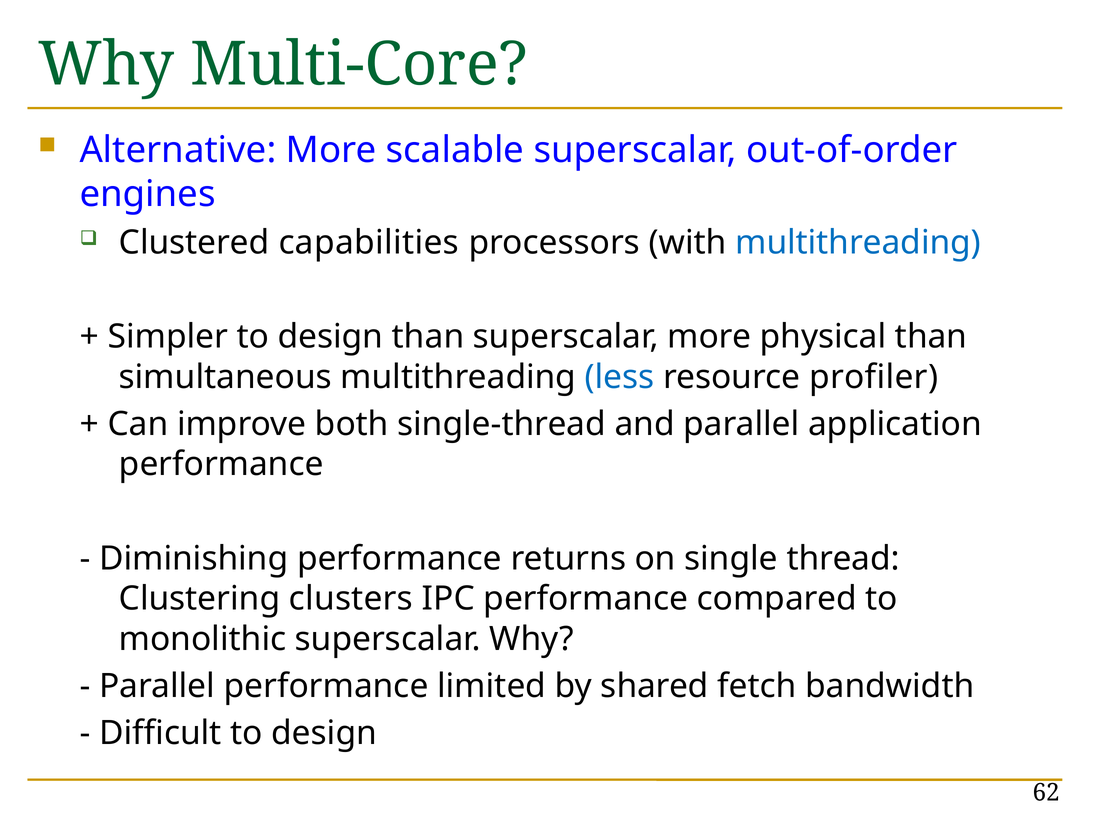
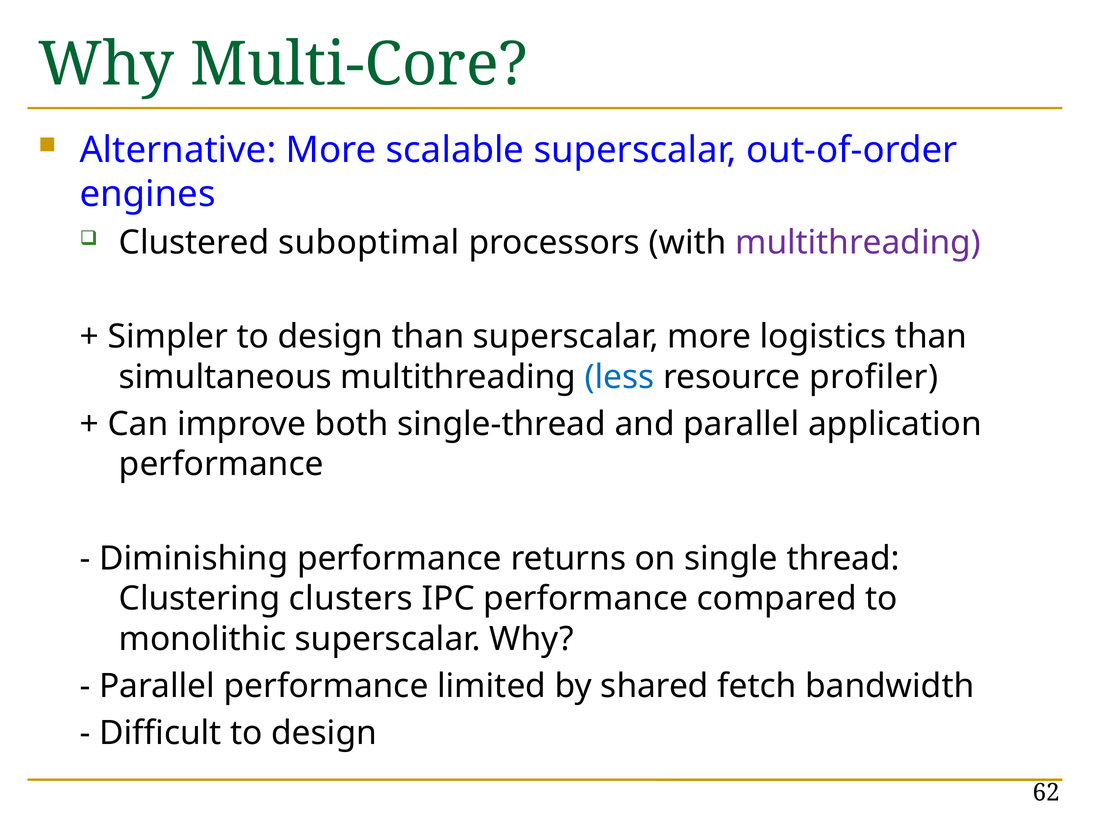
capabilities: capabilities -> suboptimal (369, 242)
multithreading colour: blue -> purple (858, 242)
physical: physical -> logistics (823, 336)
